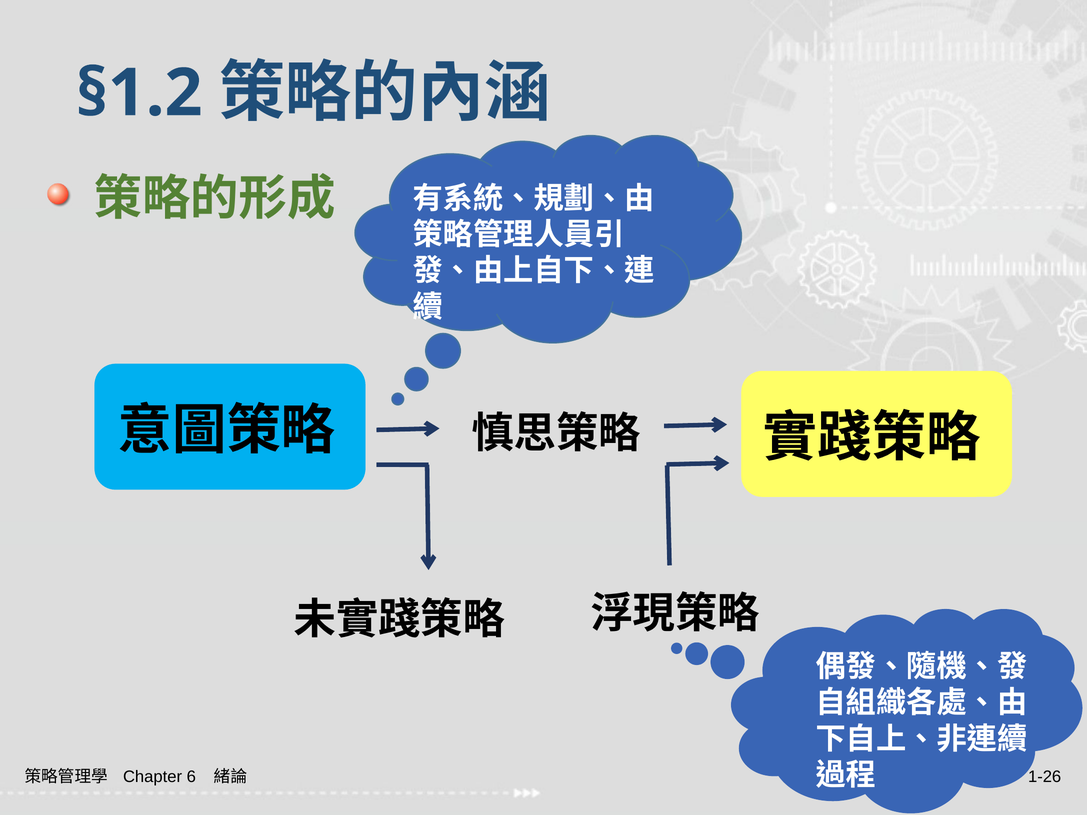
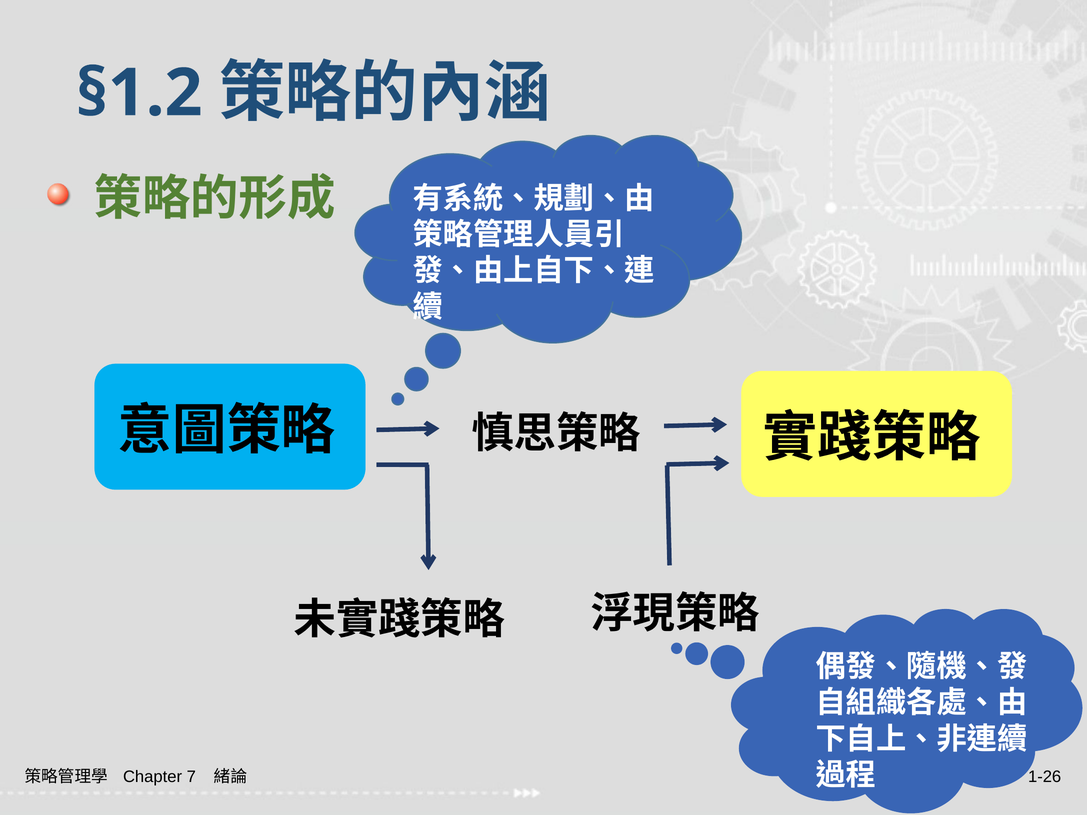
6: 6 -> 7 (191, 777)
